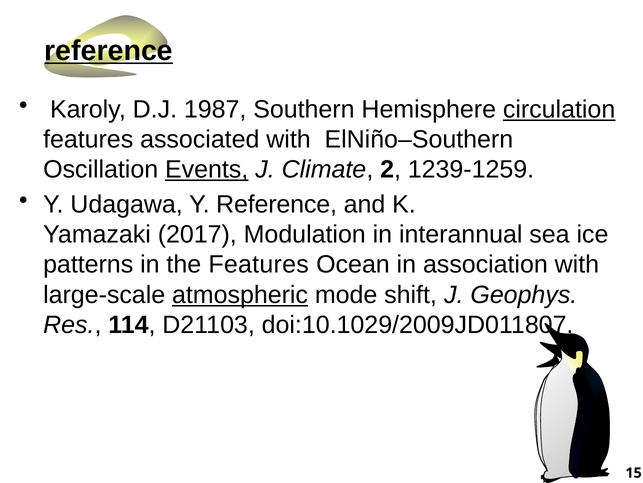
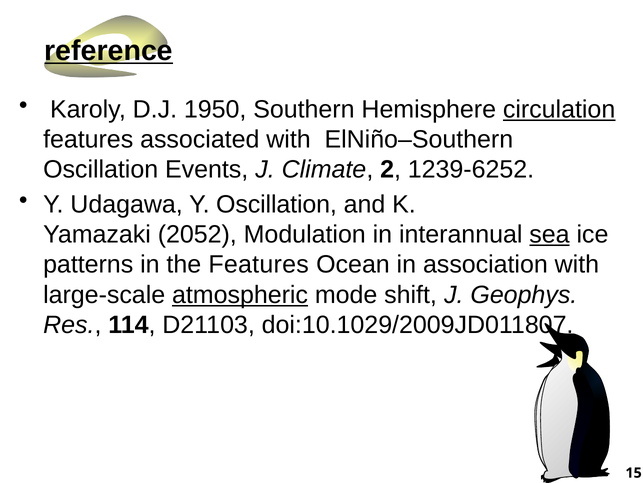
1987: 1987 -> 1950 (215, 109)
Events underline: present -> none (207, 169)
1239-1259: 1239-1259 -> 1239-6252 (471, 169)
Y Reference: Reference -> Oscillation (277, 204)
2017: 2017 -> 2052 (197, 234)
sea underline: none -> present (549, 234)
